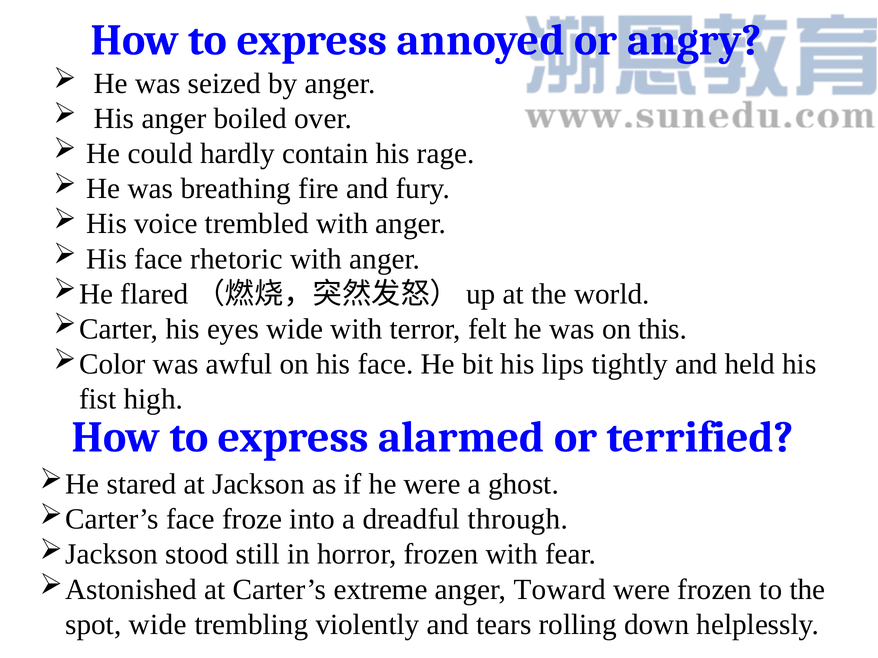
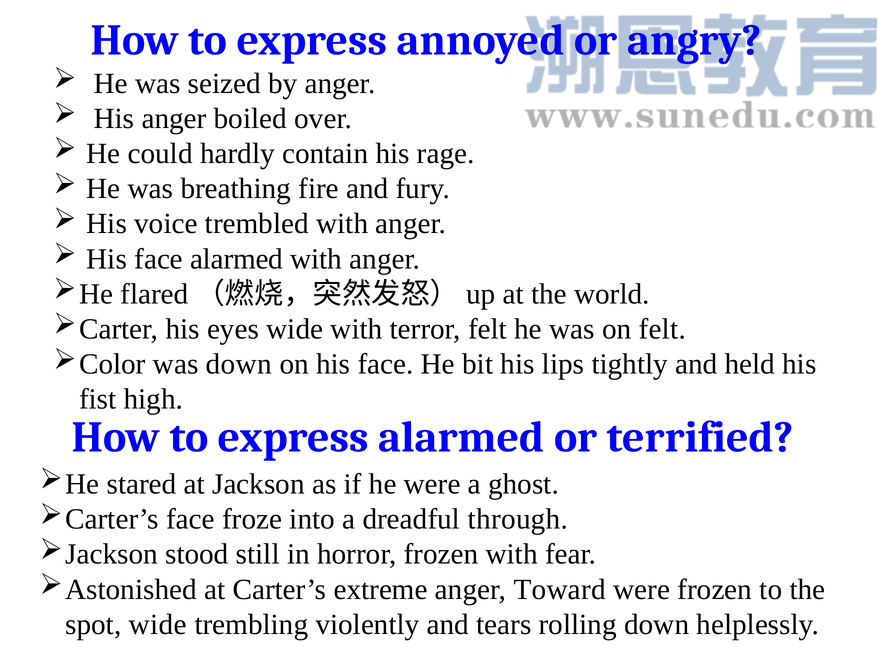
face rhetoric: rhetoric -> alarmed (237, 259)
on this: this -> felt (662, 329)
was awful: awful -> down (239, 364)
